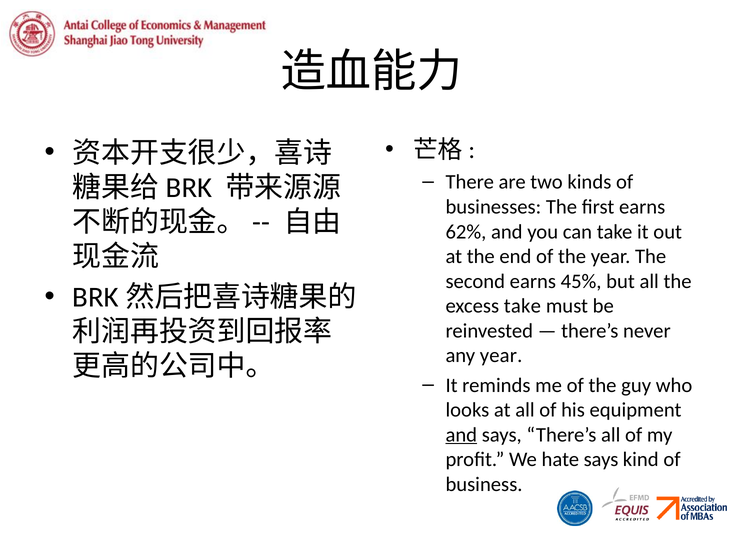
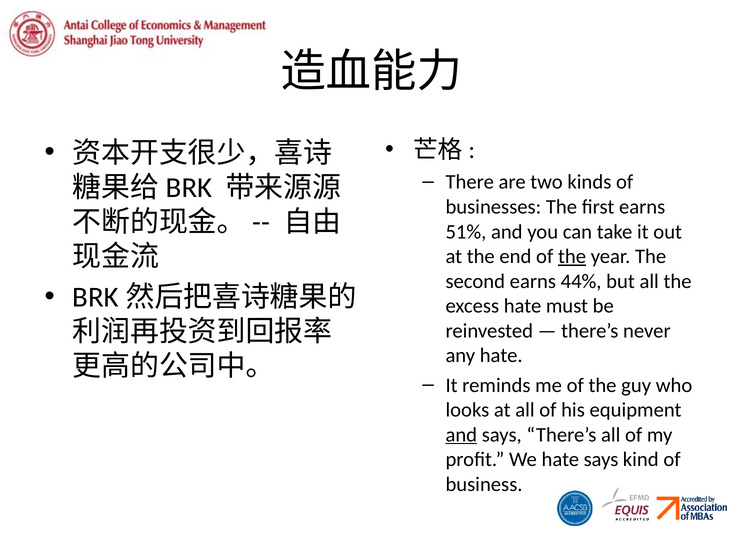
62%: 62% -> 51% (466, 232)
the underline: none -> present (572, 257)
45%: 45% -> 44% (581, 281)
excess take: take -> hate (523, 306)
any year: year -> hate (501, 356)
